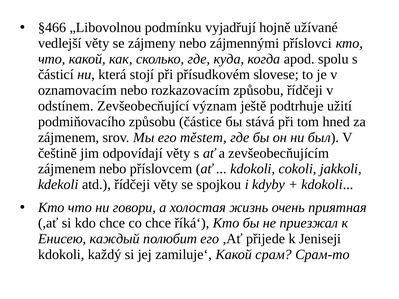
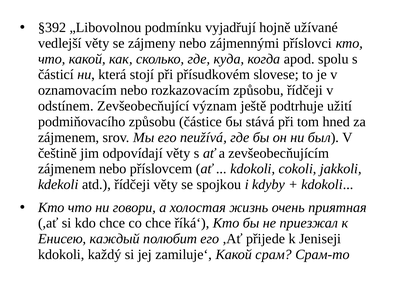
§466: §466 -> §392 (52, 28)
městem: městem -> neužívá (203, 138)
